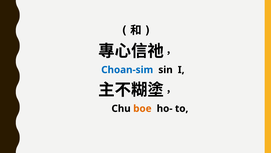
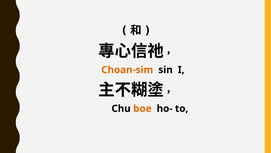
Choan-sim colour: blue -> orange (127, 70)
